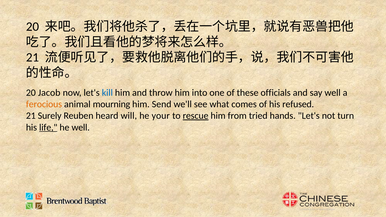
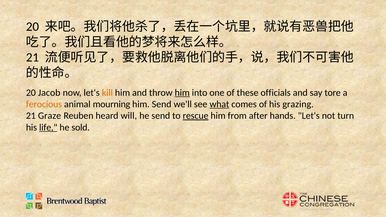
kill colour: blue -> orange (107, 93)
him underline: none -> present (182, 93)
say well: well -> tore (333, 93)
what underline: none -> present (219, 104)
refused: refused -> grazing (298, 104)
Surely: Surely -> Graze (50, 116)
he your: your -> send (161, 116)
tried: tried -> after (258, 116)
he well: well -> sold (81, 127)
